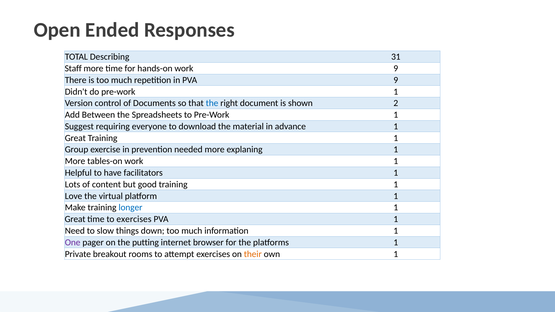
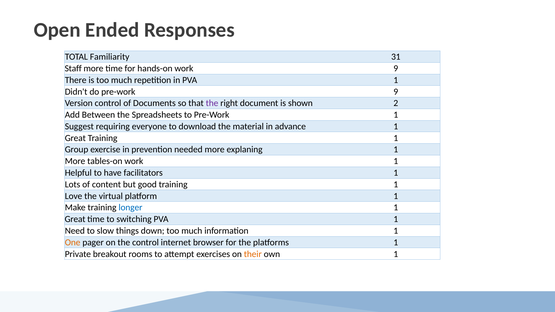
Describing: Describing -> Familiarity (110, 57)
in PVA 9: 9 -> 1 (396, 80)
do pre-work 1: 1 -> 9 (396, 92)
the colour: blue -> purple (212, 103)
to exercises: exercises -> switching (134, 219)
One colour: purple -> orange (73, 243)
the putting: putting -> control (145, 243)
